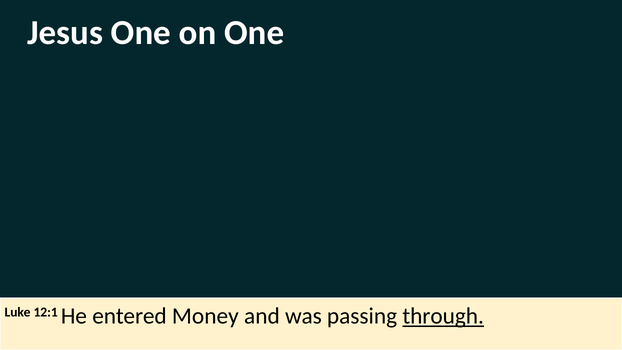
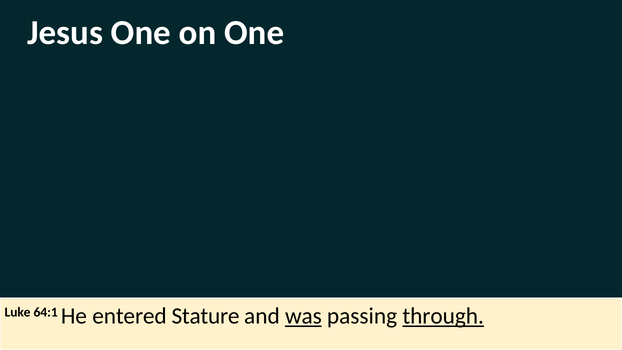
12:1: 12:1 -> 64:1 (46, 312)
Money: Money -> Stature (206, 316)
was underline: none -> present (303, 316)
